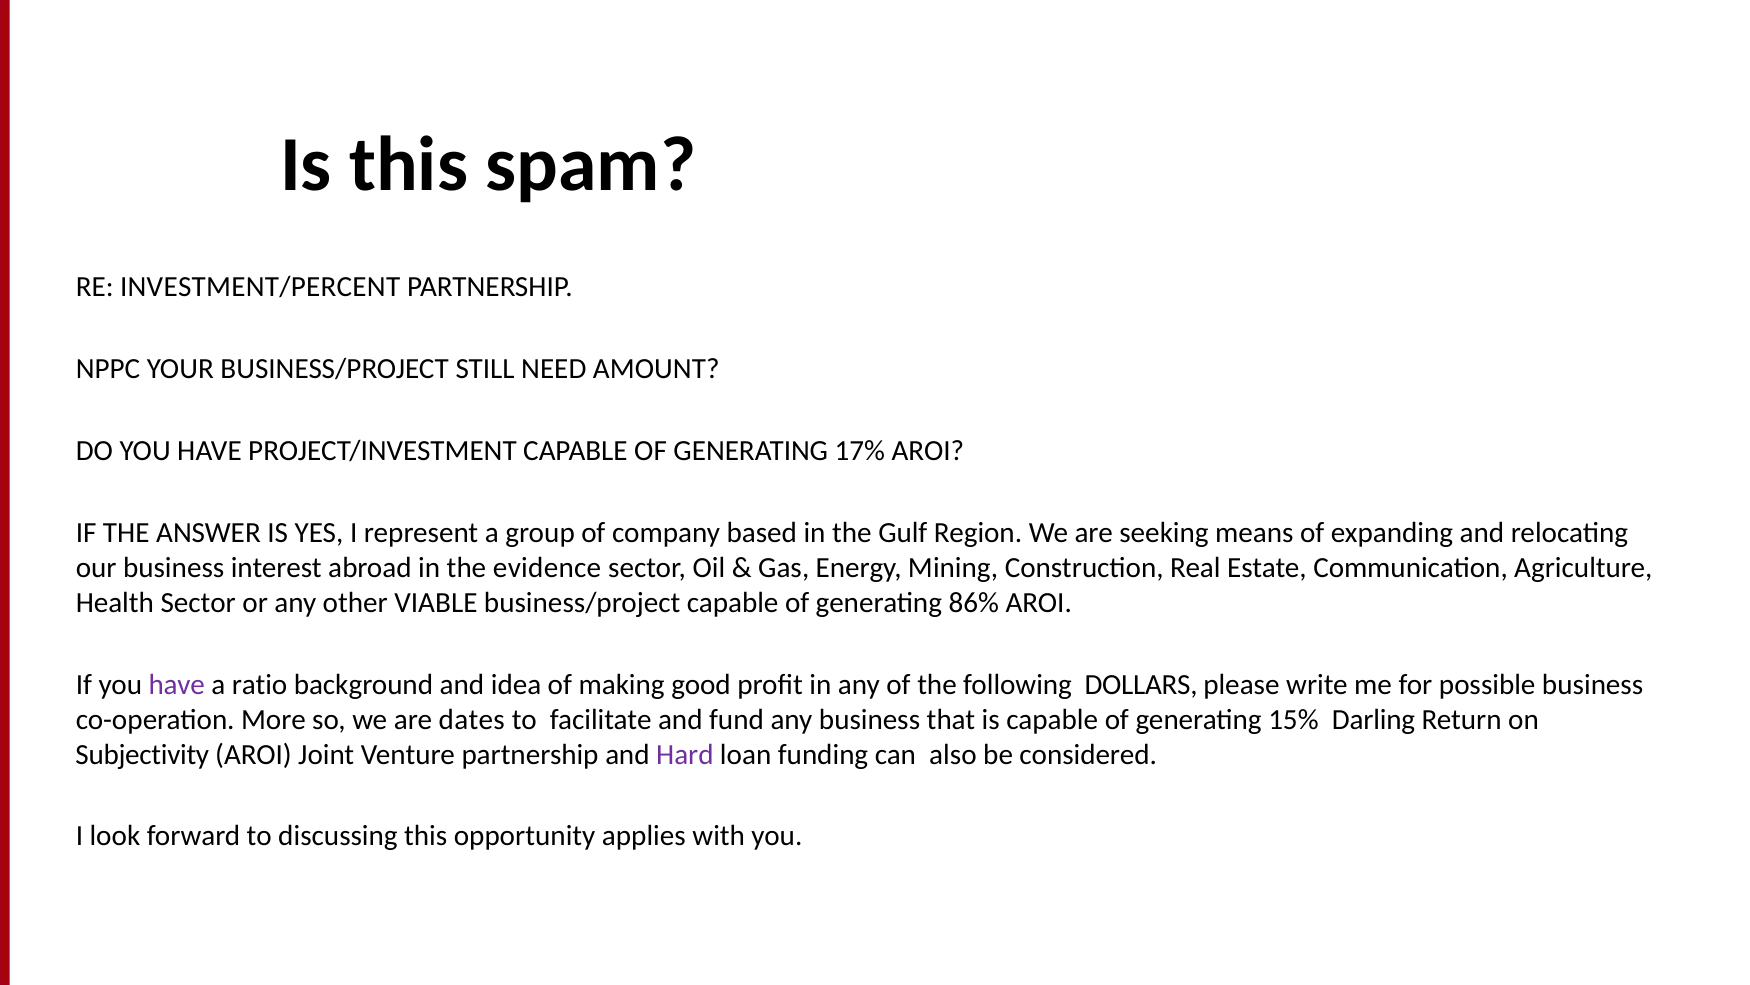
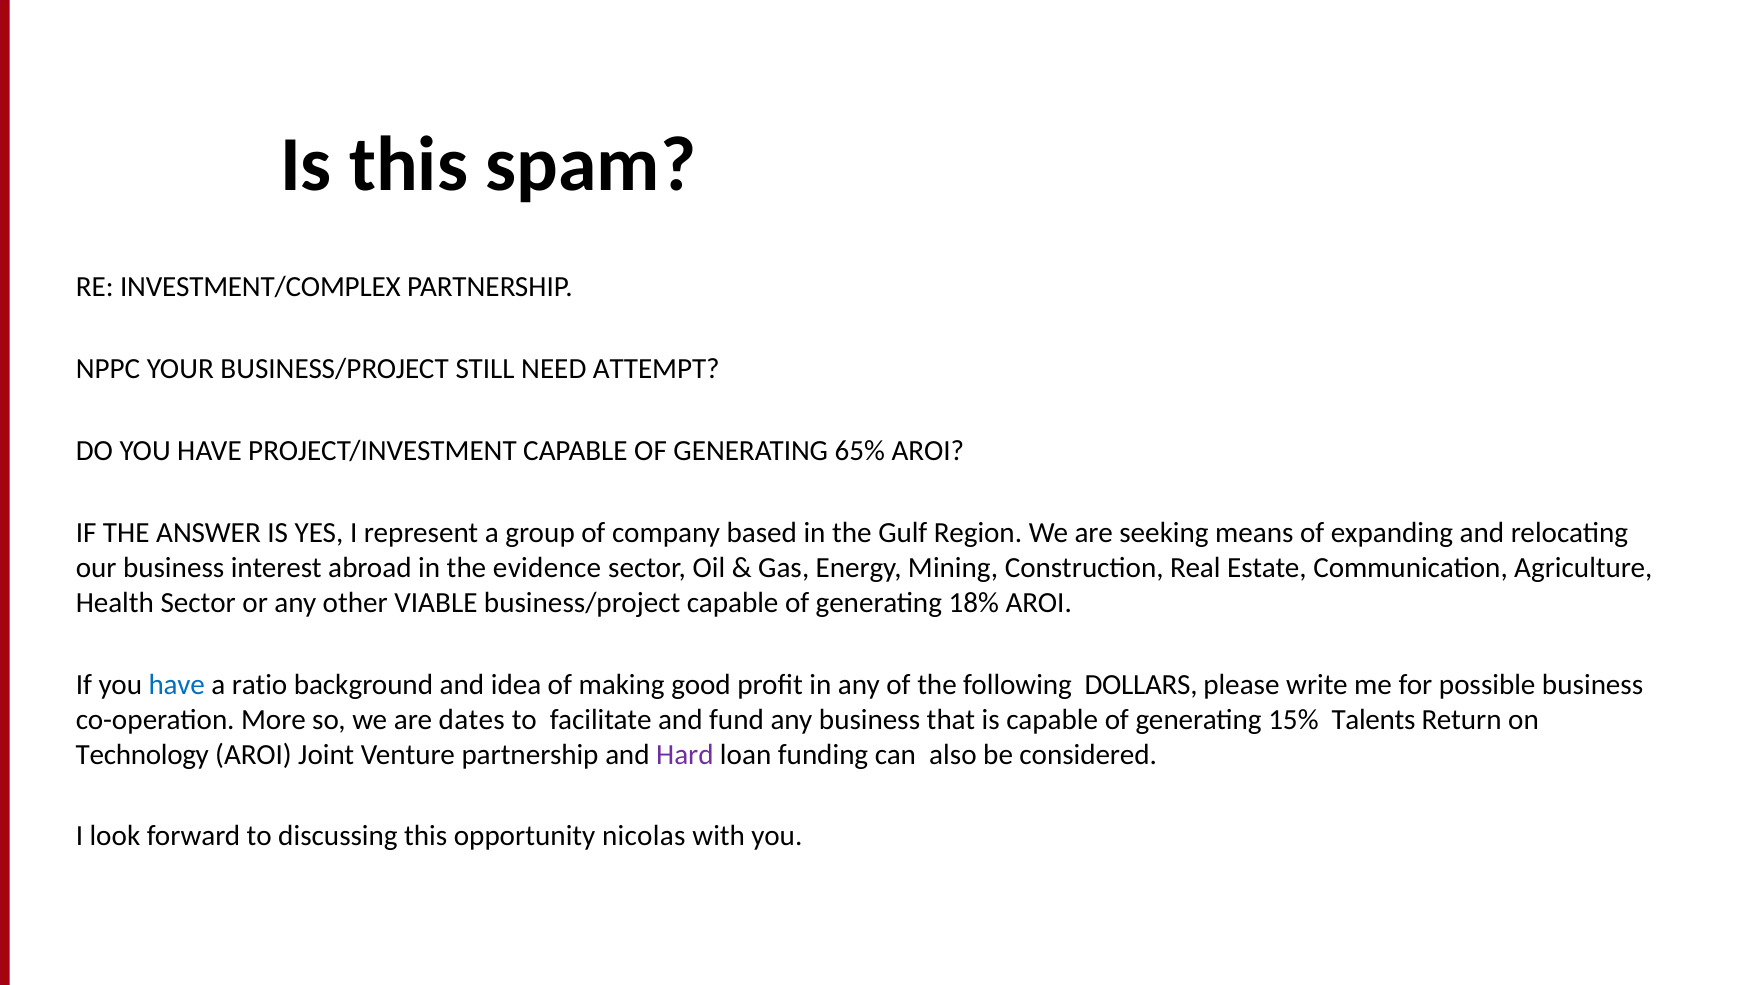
INVESTMENT/PERCENT: INVESTMENT/PERCENT -> INVESTMENT/COMPLEX (260, 287)
AMOUNT: AMOUNT -> ATTEMPT (656, 369)
17%: 17% -> 65% (860, 451)
86%: 86% -> 18% (974, 602)
have colour: purple -> blue (177, 684)
Darling: Darling -> Talents (1374, 719)
Subjectivity: Subjectivity -> Technology (142, 754)
applies: applies -> nicolas (644, 836)
